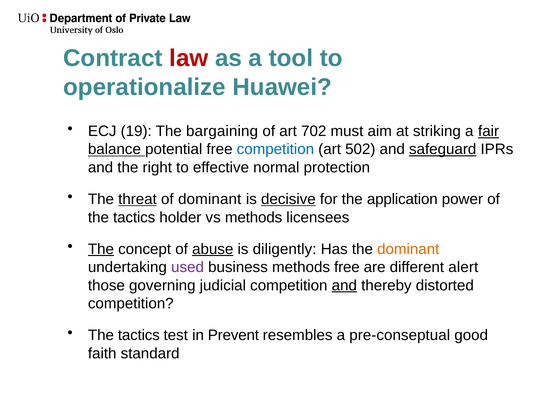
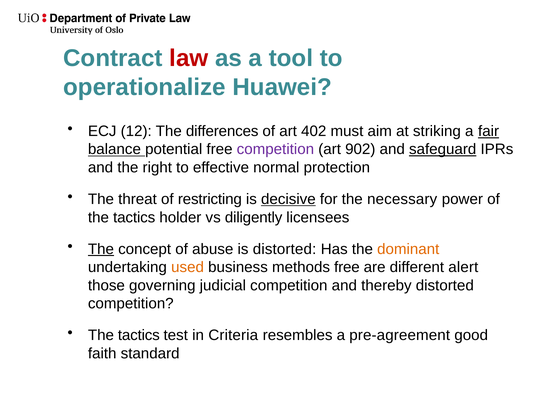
19: 19 -> 12 (136, 131)
bargaining: bargaining -> differences (222, 131)
702: 702 -> 402 (314, 131)
competition colour: blue -> purple (275, 149)
502: 502 -> 902 (360, 149)
threat underline: present -> none (137, 199)
of dominant: dominant -> restricting (210, 199)
application: application -> necessary (402, 199)
vs methods: methods -> diligently (254, 217)
abuse underline: present -> none (213, 249)
is diligently: diligently -> distorted (285, 249)
used colour: purple -> orange (188, 267)
and underline: present -> none (344, 285)
Prevent: Prevent -> Criteria (233, 335)
pre-conseptual: pre-conseptual -> pre-agreement (400, 335)
